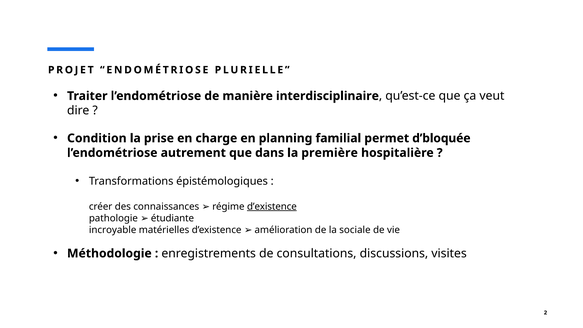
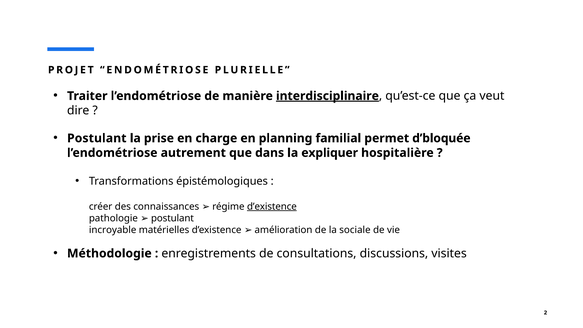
interdisciplinaire underline: none -> present (327, 96)
Condition: Condition -> Postulant (97, 138)
première: première -> expliquer (330, 153)
pathologie étudiante: étudiante -> postulant (172, 218)
